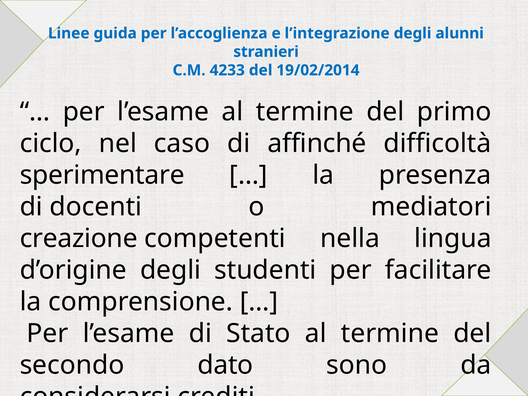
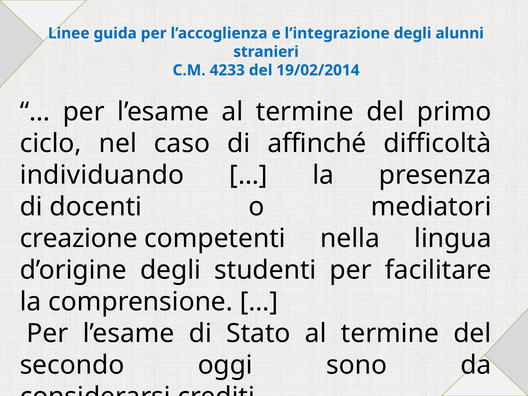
sperimentare: sperimentare -> individuando (102, 175)
dato: dato -> oggi (225, 365)
